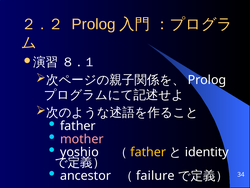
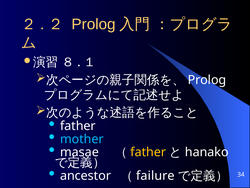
mother colour: pink -> light blue (82, 139)
yoshio: yoshio -> masae (79, 152)
identity: identity -> hanako (207, 152)
